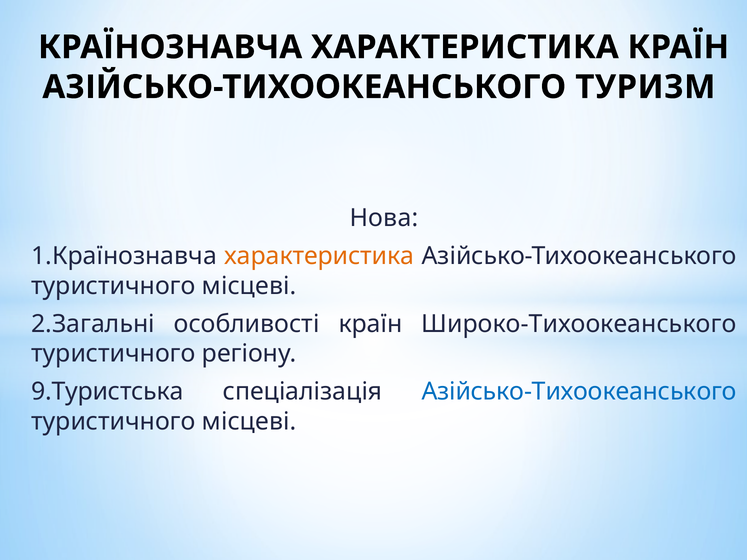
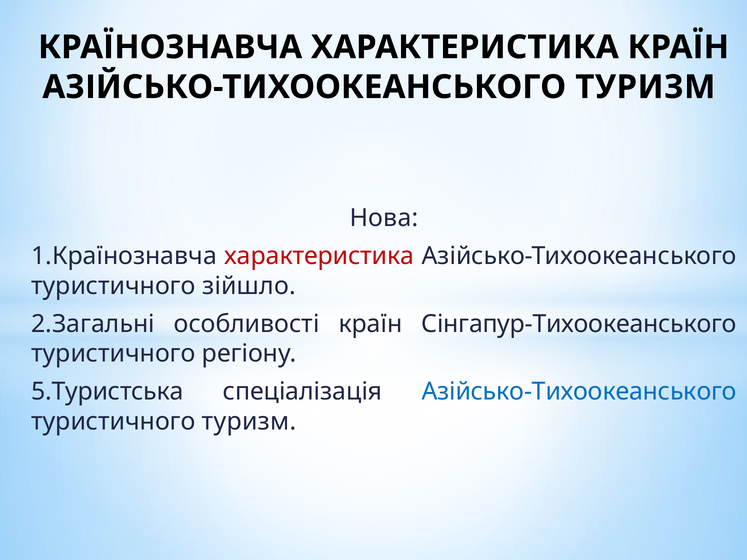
характеристика colour: orange -> red (319, 256)
місцеві: місцеві -> зійшло (249, 286)
Широко-Тихоокеанського: Широко-Тихоокеанського -> Сінгапур-Тихоокеанського (579, 324)
9.Туристська: 9.Туристська -> 5.Туристська (107, 392)
місцеві: місцеві -> туризм (249, 422)
